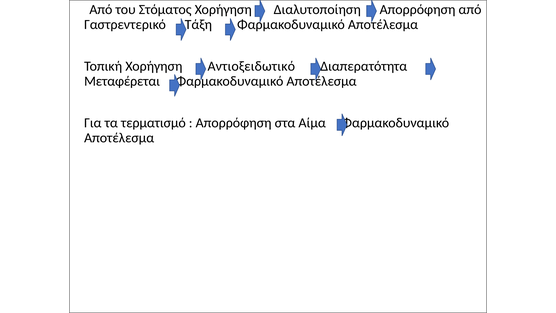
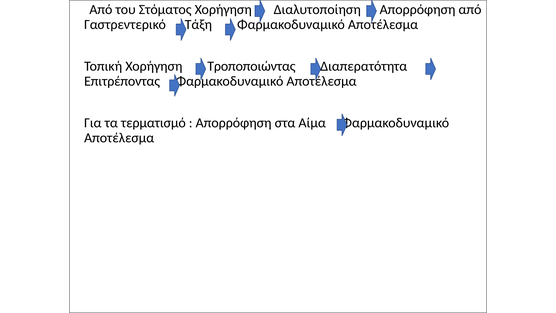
Αντιοξειδωτικό: Αντιοξειδωτικό -> Τροποποιώντας (251, 66)
Μεταφέρεται: Μεταφέρεται -> Επιτρέποντας (122, 81)
